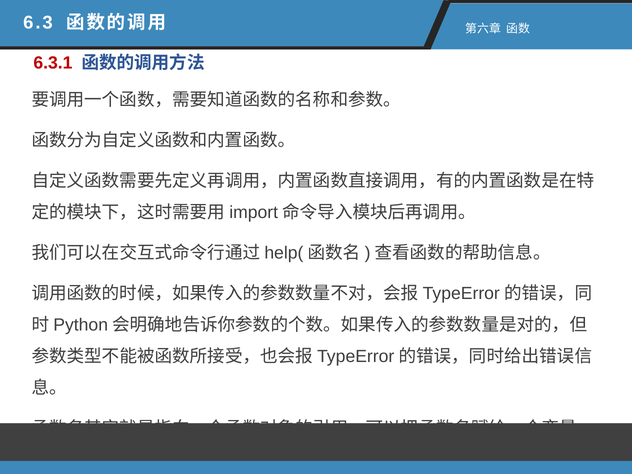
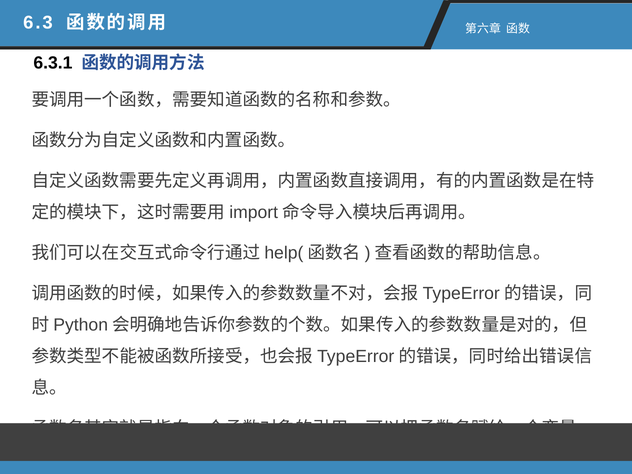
6.3.1 colour: red -> black (53, 63)
